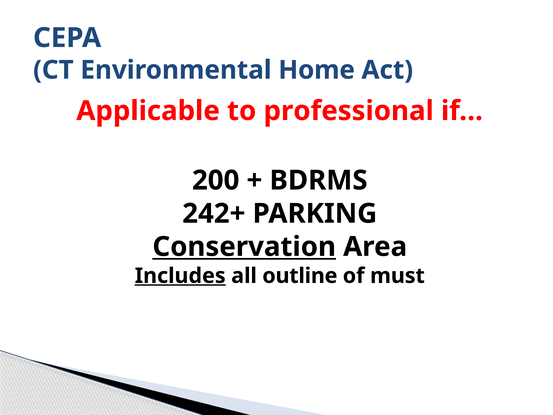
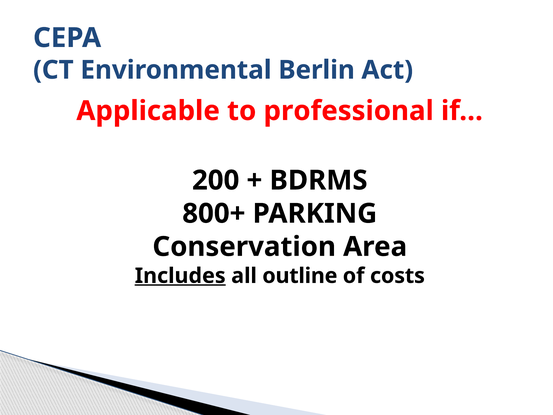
Home: Home -> Berlin (317, 70)
242+: 242+ -> 800+ (214, 213)
Conservation underline: present -> none (244, 247)
must: must -> costs (397, 276)
